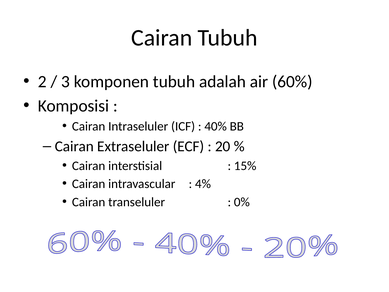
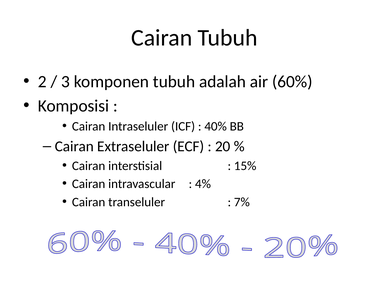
0%: 0% -> 7% (242, 202)
